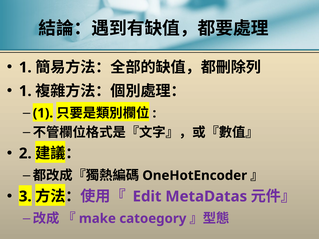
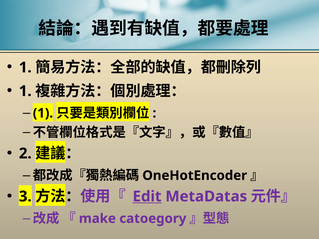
Edit underline: none -> present (147, 197)
